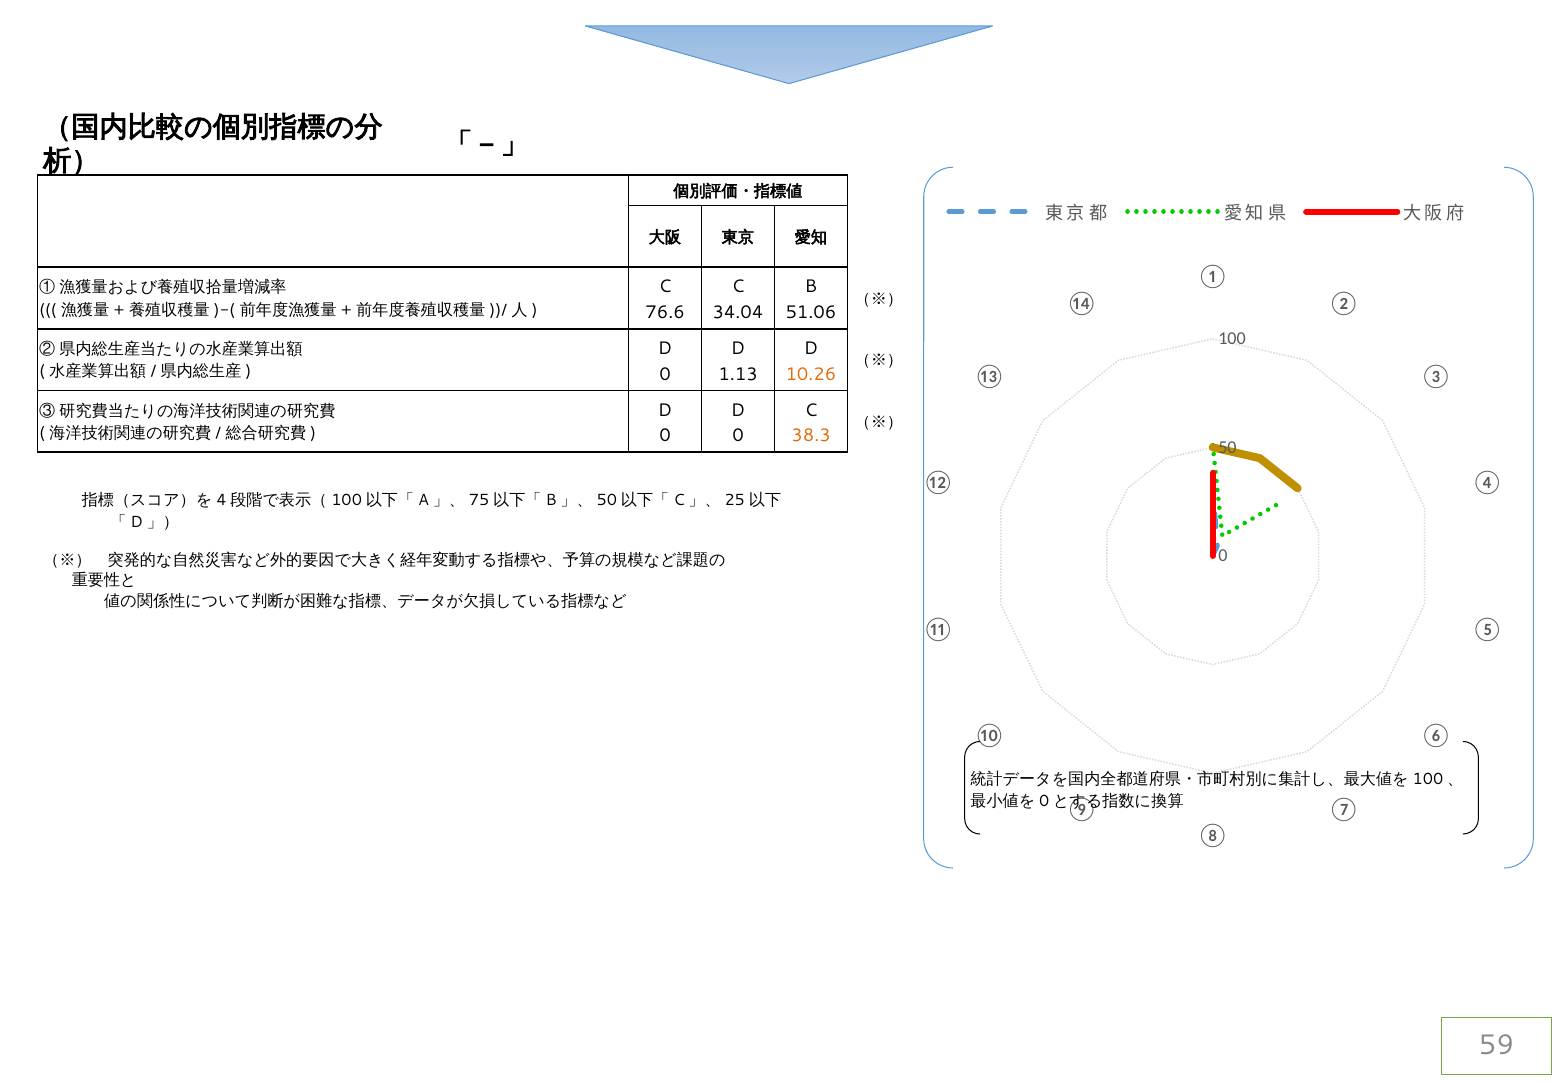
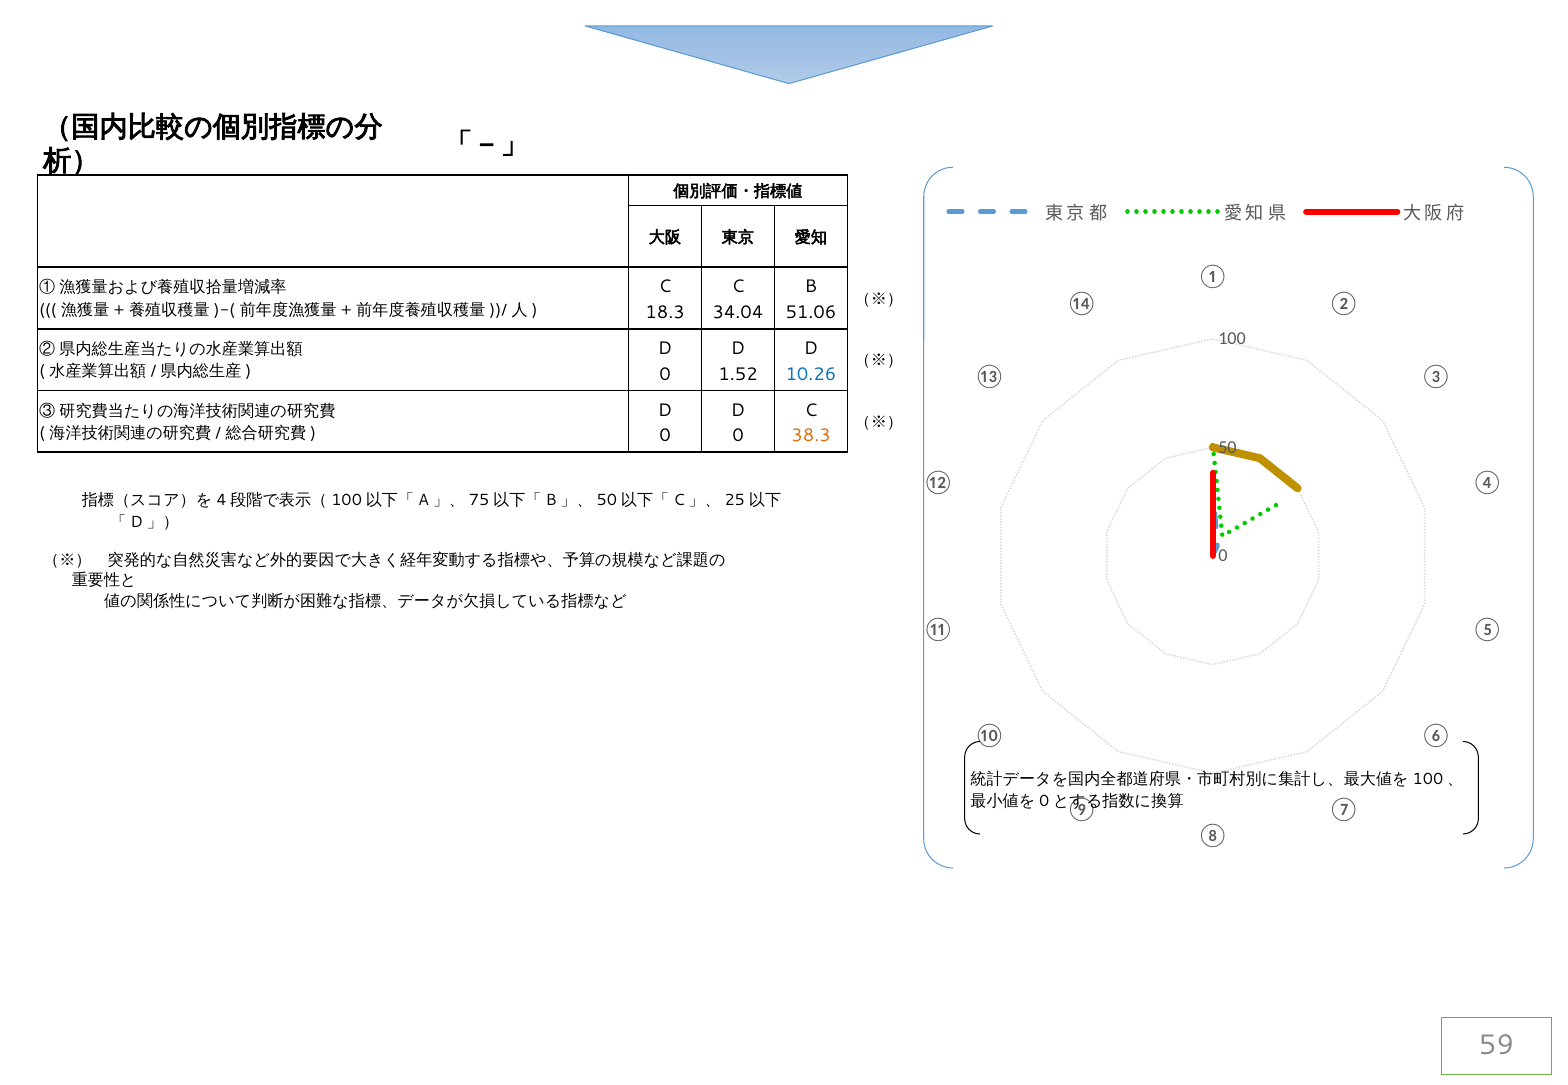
76.6: 76.6 -> 18.3 (665, 313)
1.13: 1.13 -> 1.52 (738, 374)
10.26 colour: orange -> blue (811, 374)
